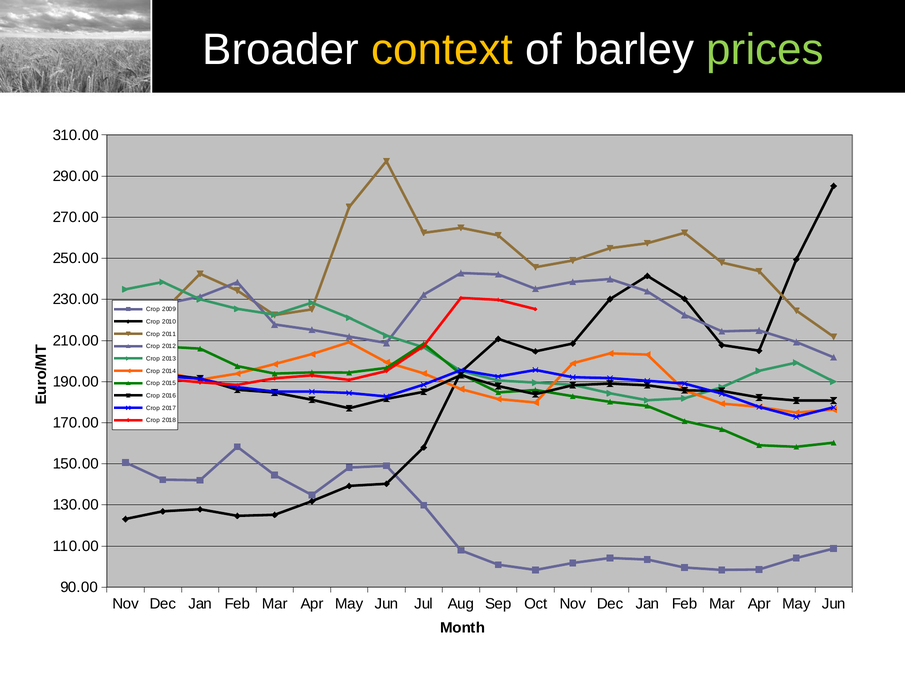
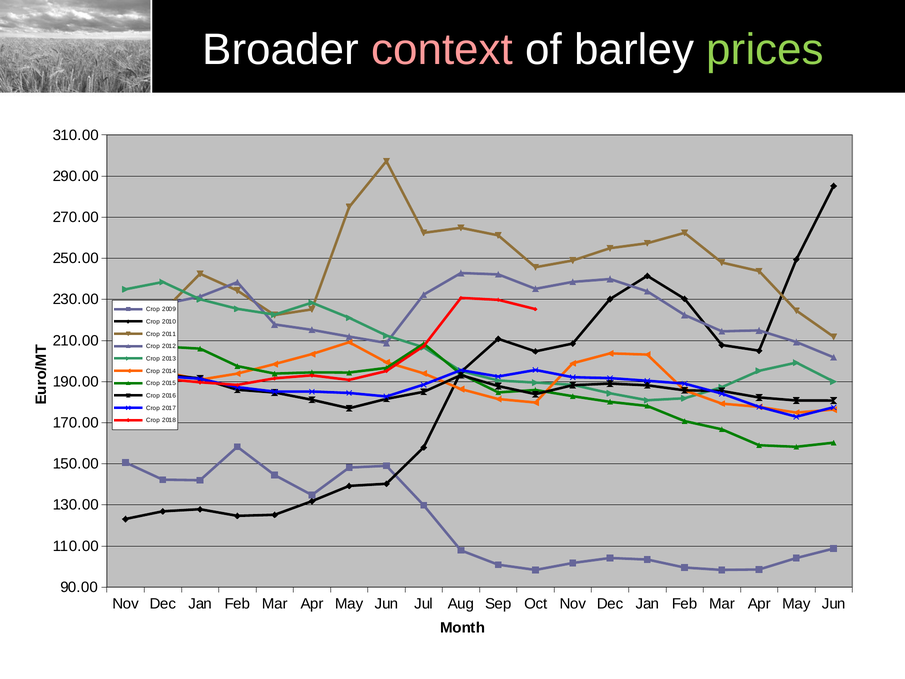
context colour: yellow -> pink (442, 50)
